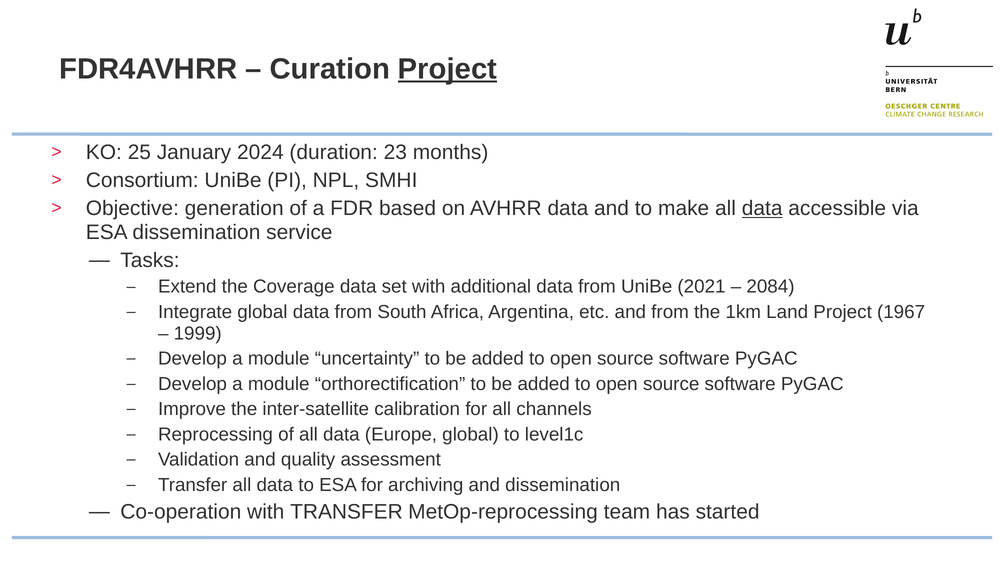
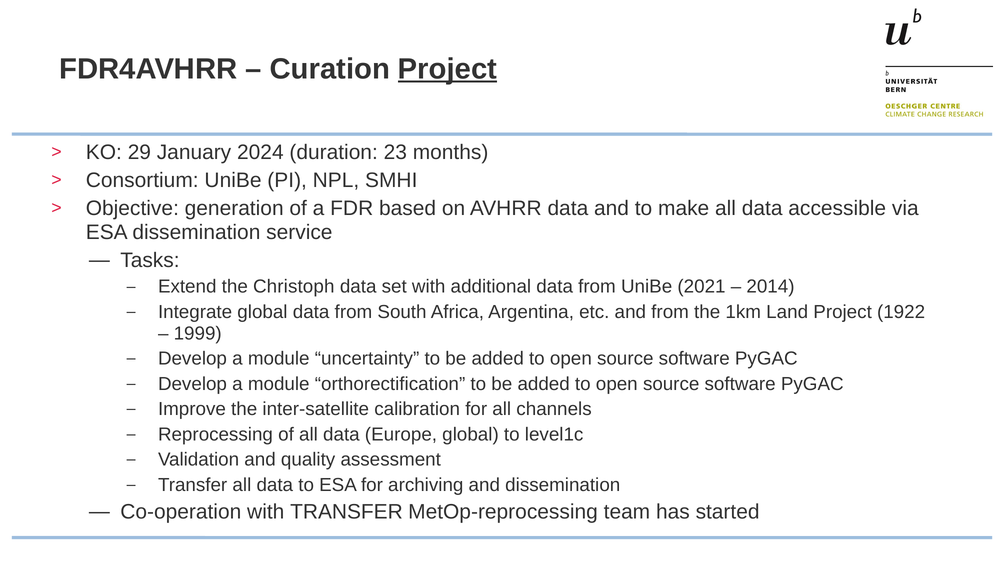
25: 25 -> 29 (139, 152)
data underline: present -> none (762, 208)
Coverage: Coverage -> Christoph (294, 287)
2084: 2084 -> 2014 (770, 287)
1967: 1967 -> 1922 (901, 312)
